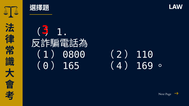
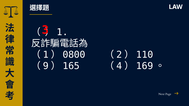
0: 0 -> 9 (46, 66)
